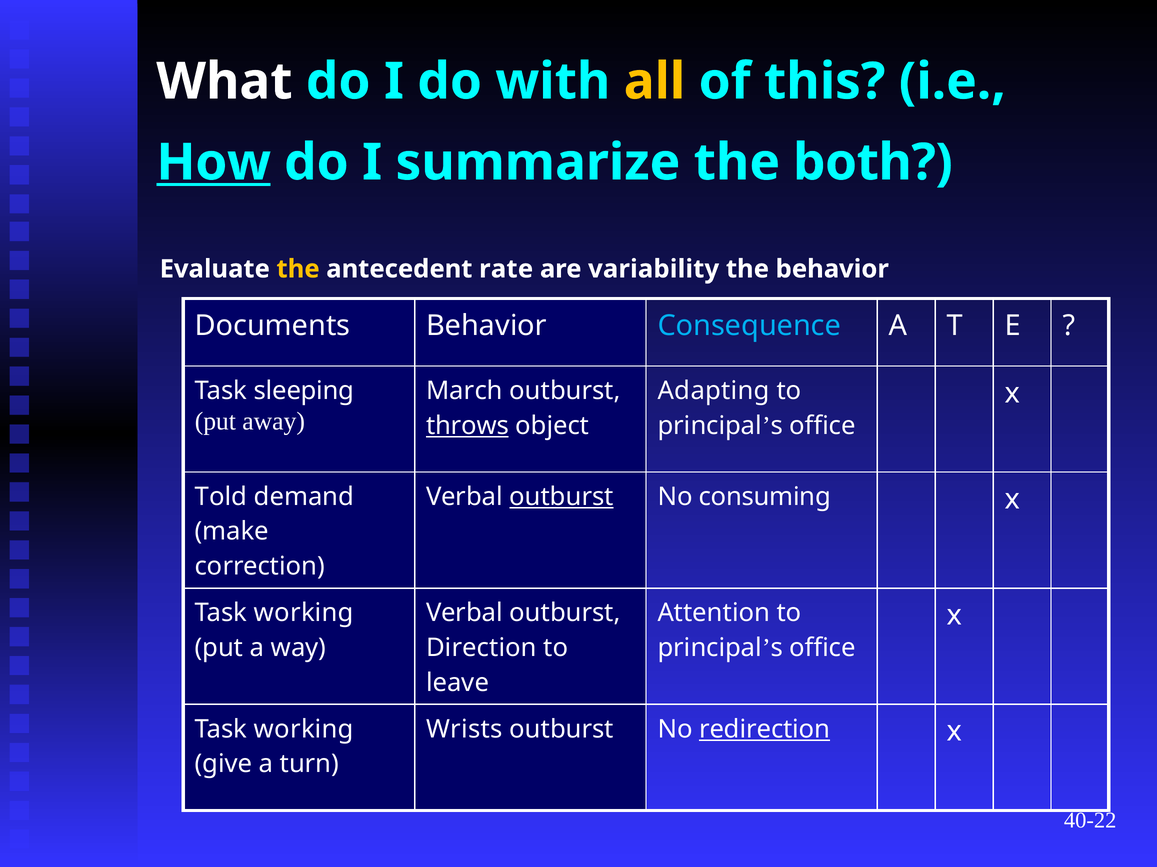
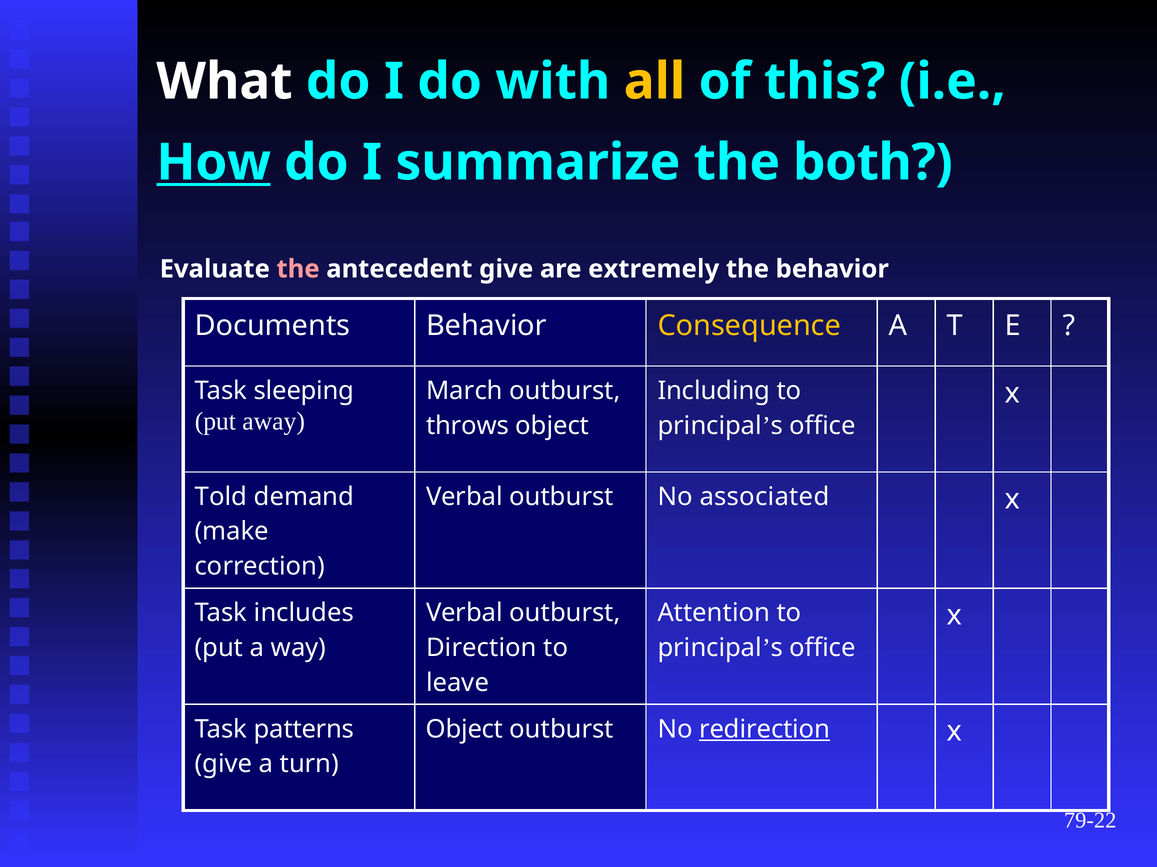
the colour: yellow -> pink (298, 269)
antecedent rate: rate -> give (506, 269)
variability: variability -> extremely (654, 269)
Consequence colour: light blue -> yellow (749, 326)
Adapting: Adapting -> Including (714, 391)
throws underline: present -> none (468, 426)
outburst underline: present -> none (562, 497)
consuming: consuming -> associated (764, 497)
working: working -> includes (304, 613)
working: working -> patterns (304, 730)
Wrists: Wrists -> Object (465, 730)
40-22: 40-22 -> 79-22 (1090, 821)
